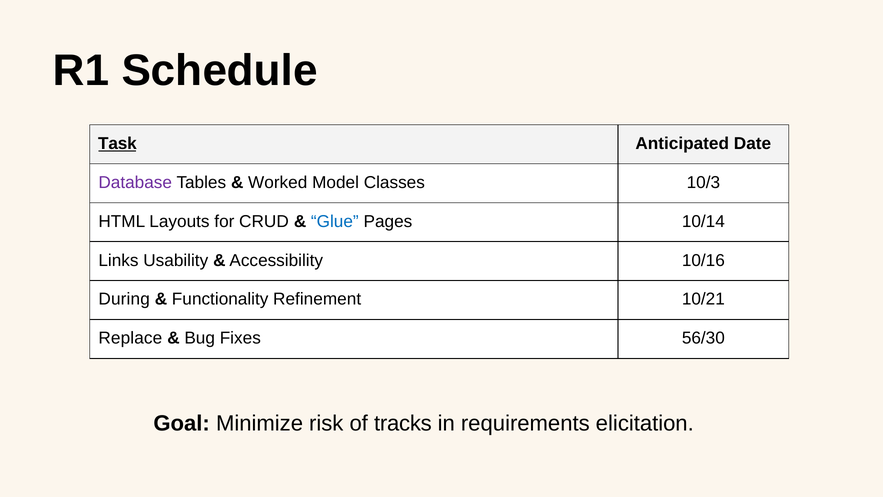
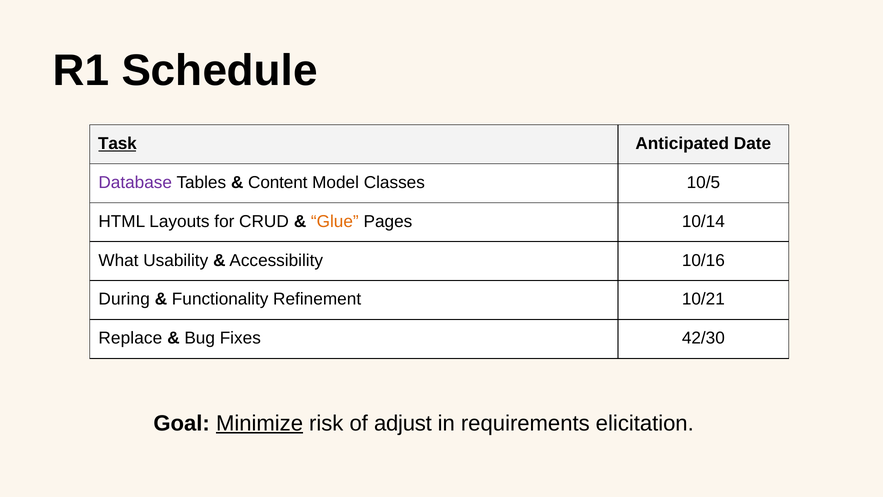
Worked: Worked -> Content (278, 182)
10/3: 10/3 -> 10/5 (703, 182)
Glue colour: blue -> orange (335, 221)
Links: Links -> What (118, 260)
56/30: 56/30 -> 42/30 (703, 338)
Minimize underline: none -> present (260, 423)
tracks: tracks -> adjust (403, 423)
